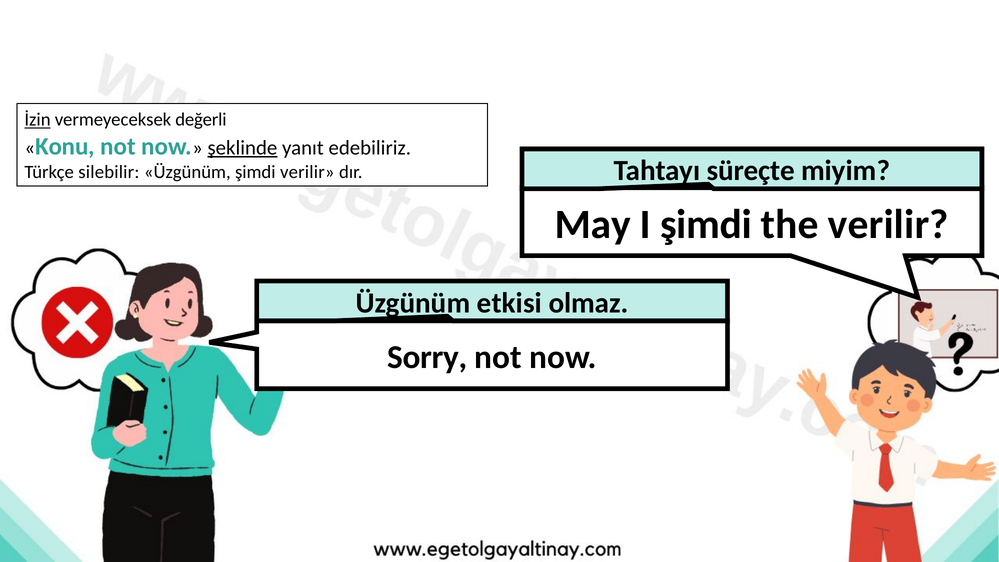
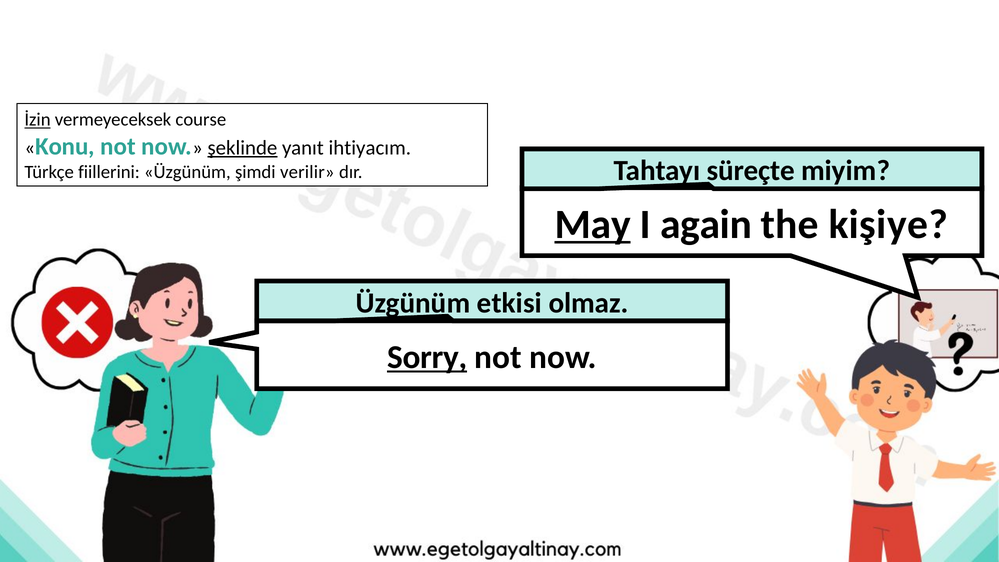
değerli: değerli -> course (201, 120)
edebiliriz: edebiliriz -> ihtiyacım (370, 148)
silebilir: silebilir -> fiillerini (109, 172)
May underline: none -> present (593, 225)
I şimdi: şimdi -> again (706, 225)
the verilir: verilir -> kişiye (888, 225)
Sorry underline: none -> present (427, 357)
